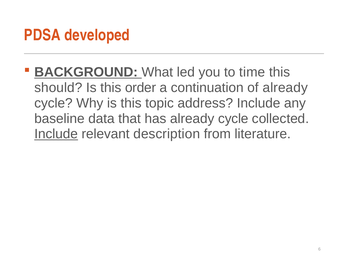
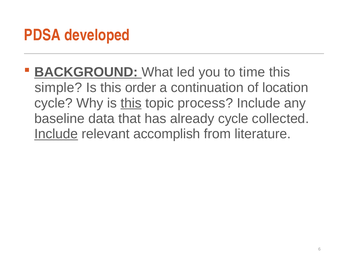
should: should -> simple (58, 88)
of already: already -> location (285, 88)
this underline: none -> present (131, 103)
address: address -> process (205, 103)
description: description -> accomplish (167, 134)
